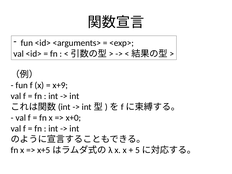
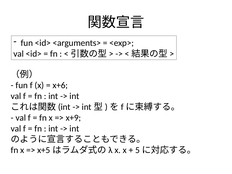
x+9: x+9 -> x+6 (60, 85)
x+0: x+0 -> x+9 (73, 118)
